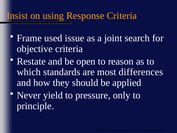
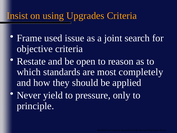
Response: Response -> Upgrades (85, 16)
differences: differences -> completely (141, 72)
